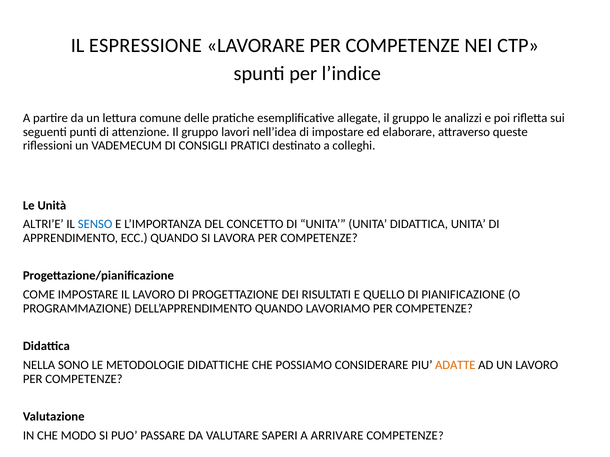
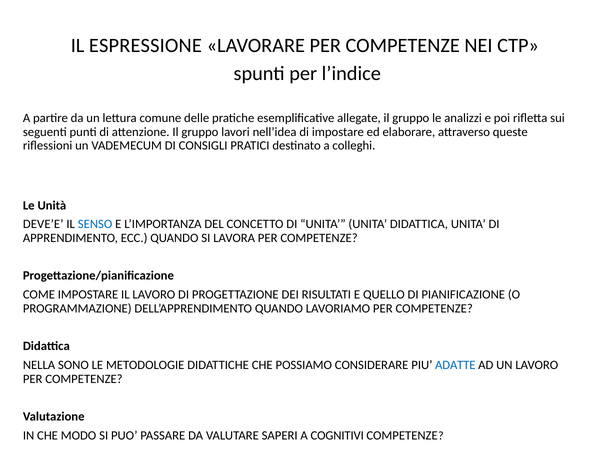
ALTRI’E: ALTRI’E -> DEVE’E (43, 225)
ADATTE colour: orange -> blue (455, 366)
ARRIVARE: ARRIVARE -> COGNITIVI (337, 436)
